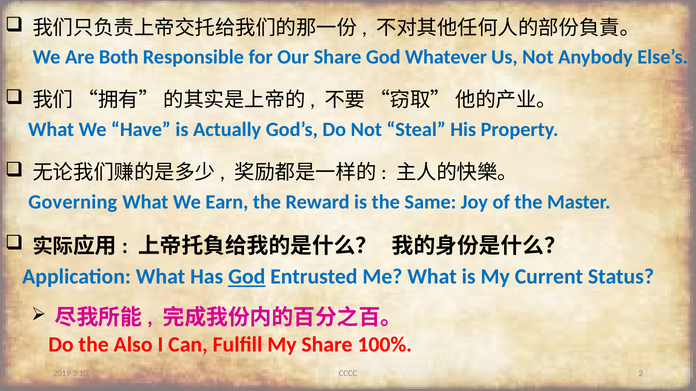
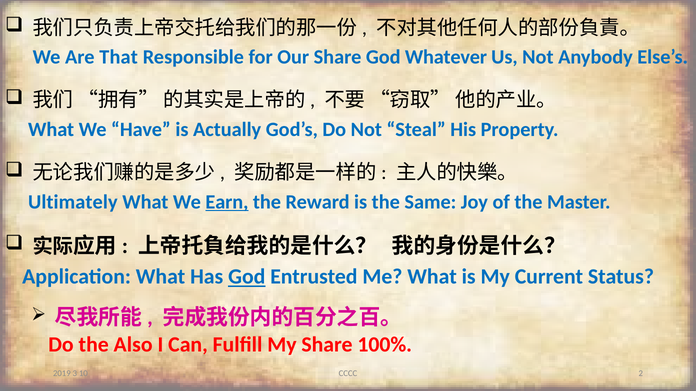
Both: Both -> That (119, 57)
Governing: Governing -> Ultimately (73, 202)
Earn underline: none -> present (227, 202)
